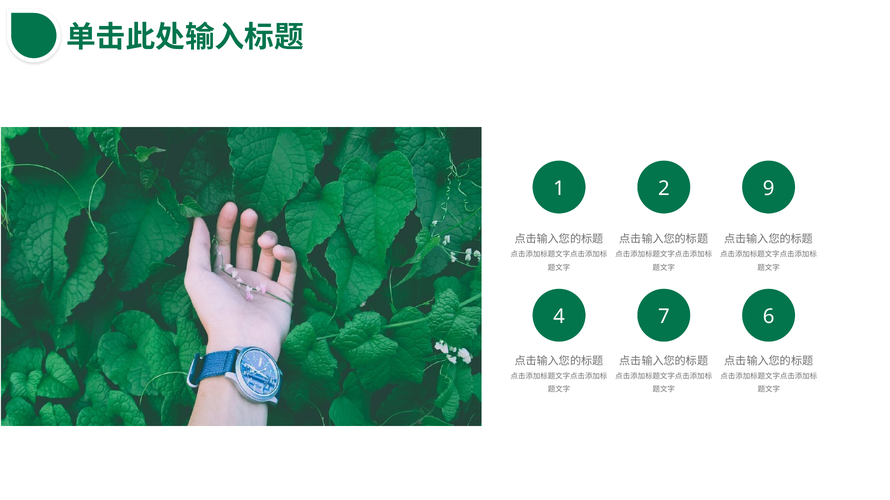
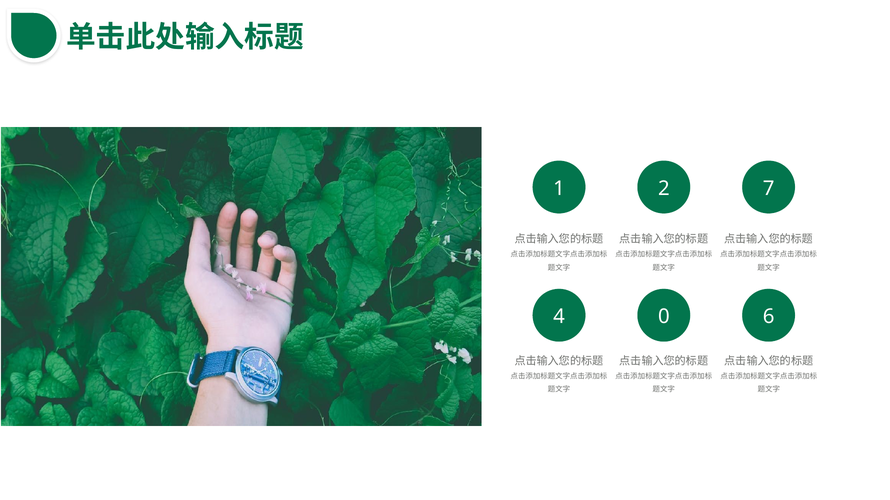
9: 9 -> 7 (769, 189)
7: 7 -> 0 (664, 317)
